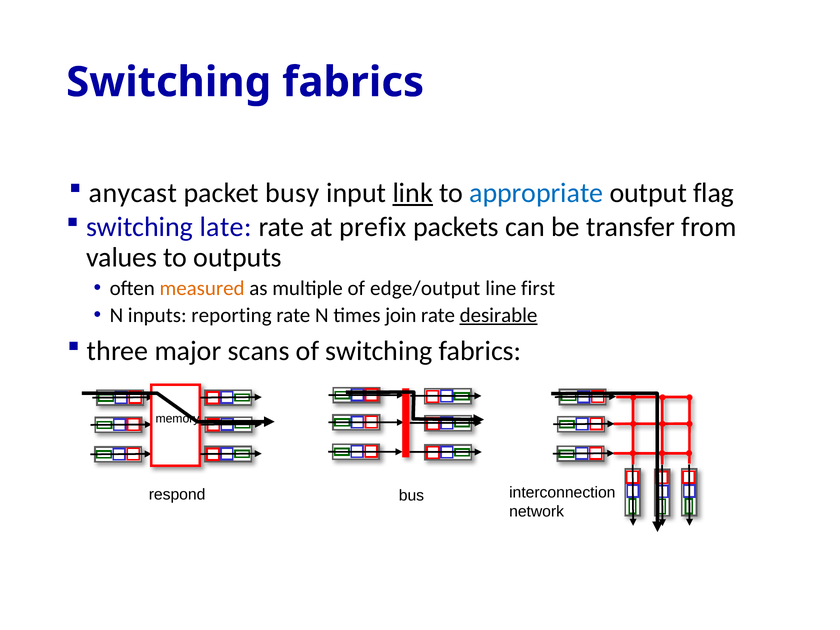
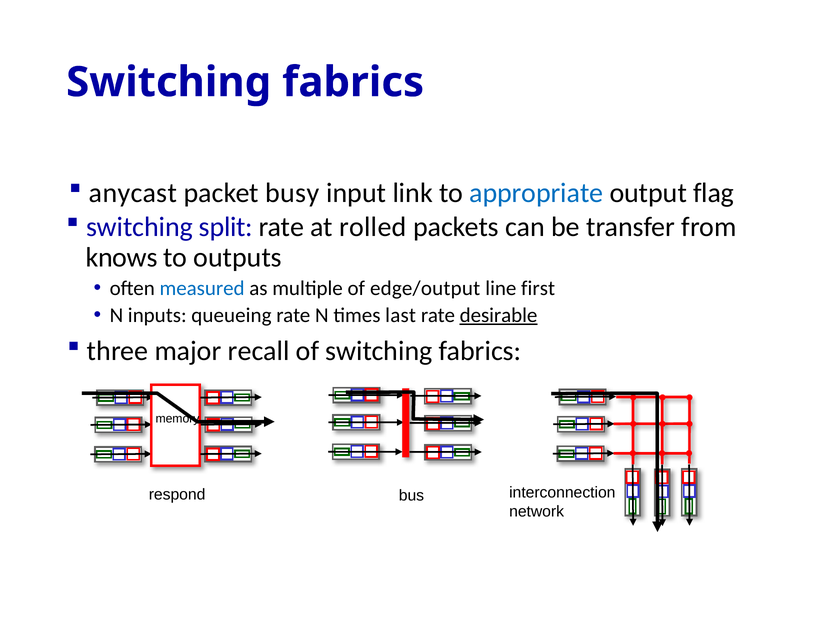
link underline: present -> none (413, 193)
late: late -> split (226, 227)
prefix: prefix -> rolled (373, 227)
values: values -> knows (122, 257)
measured colour: orange -> blue (202, 288)
reporting: reporting -> queueing (231, 315)
join: join -> last (401, 315)
scans: scans -> recall (259, 351)
